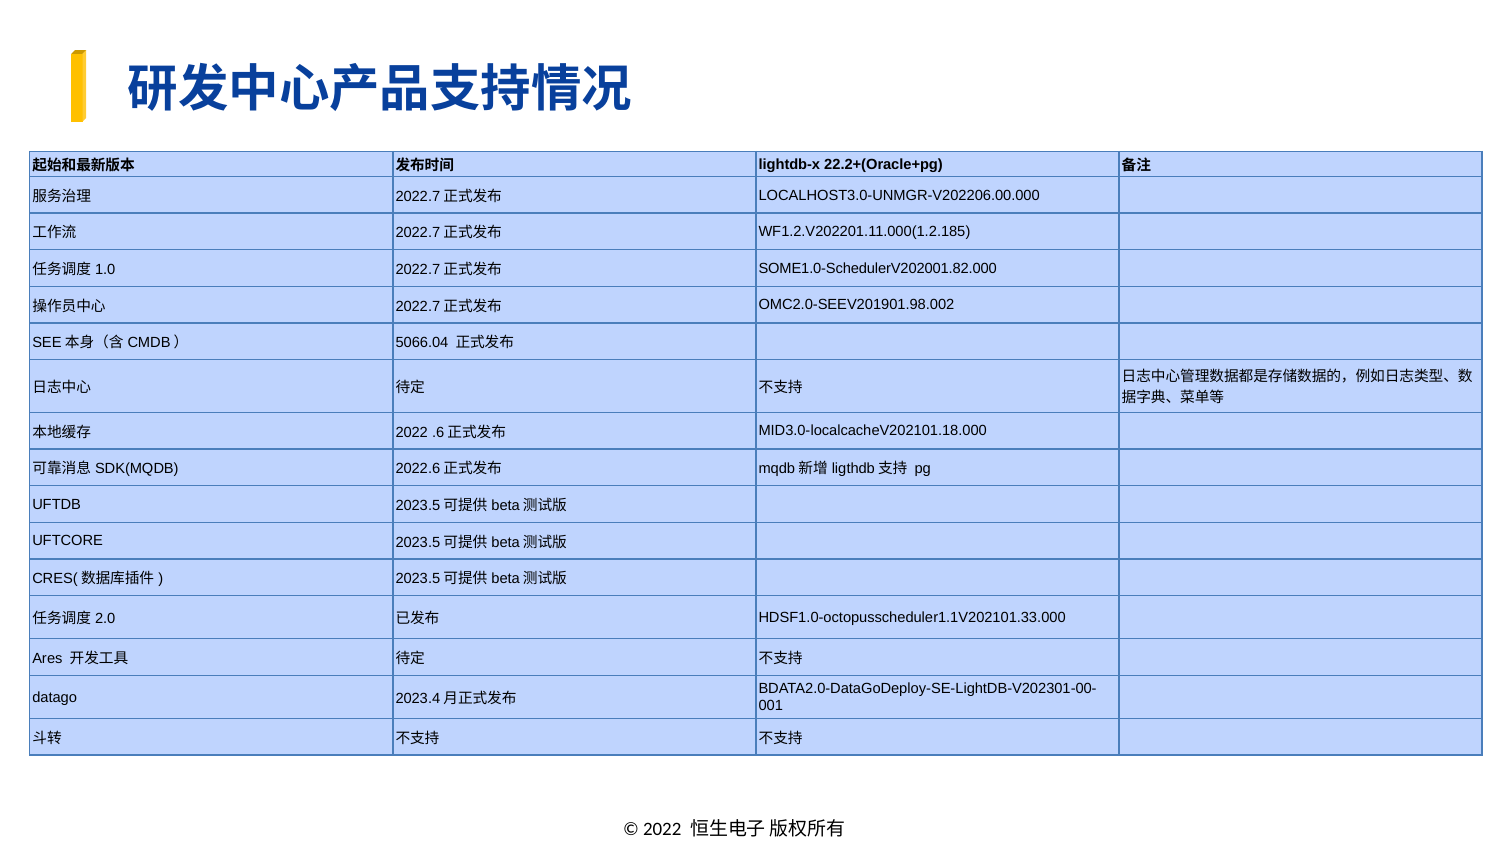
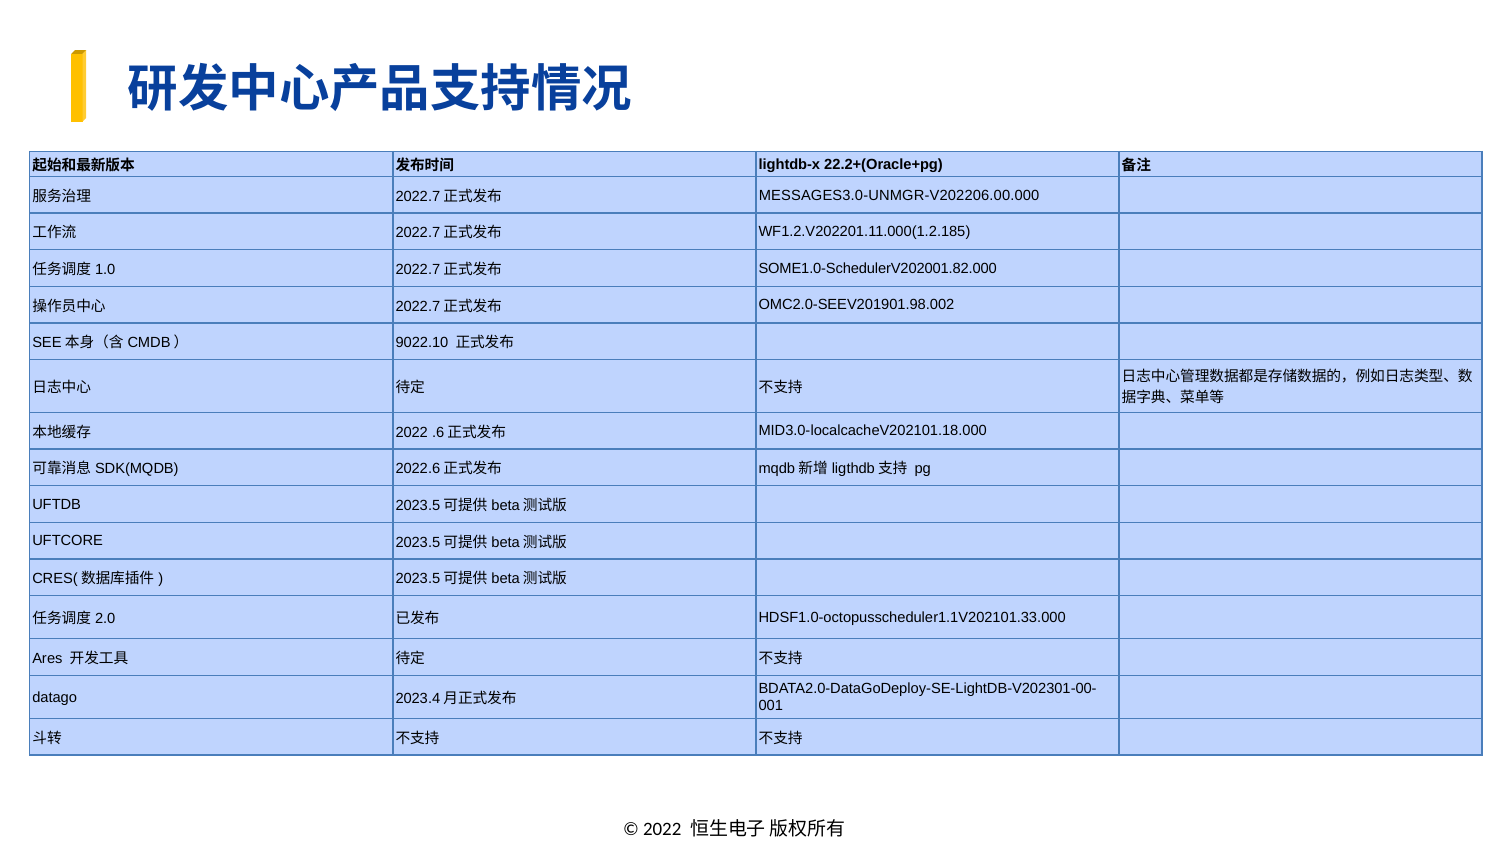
LOCALHOST3.0-UNMGR-V202206.00.000: LOCALHOST3.0-UNMGR-V202206.00.000 -> MESSAGES3.0-UNMGR-V202206.00.000 (899, 195)
5066.04: 5066.04 -> 9022.10 (422, 343)
